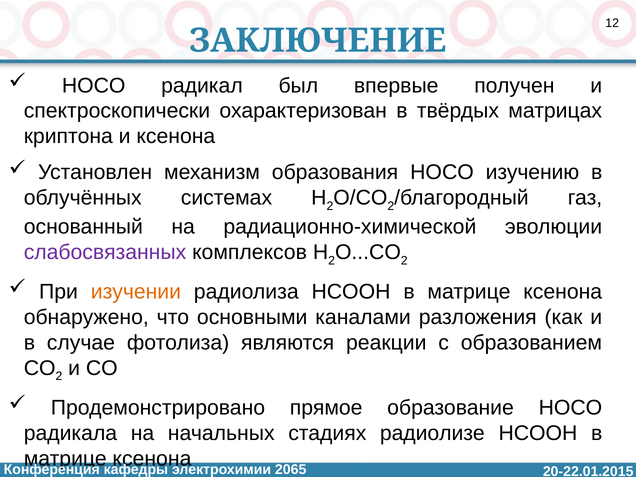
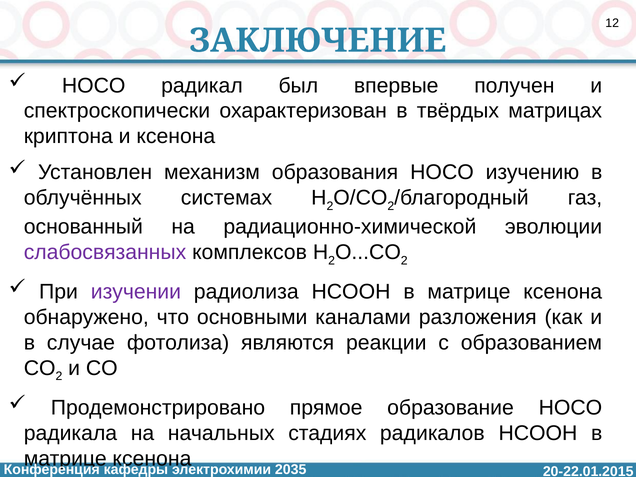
изучении colour: orange -> purple (136, 292)
радиолизе: радиолизе -> радикалов (432, 433)
2065: 2065 -> 2035 (291, 470)
